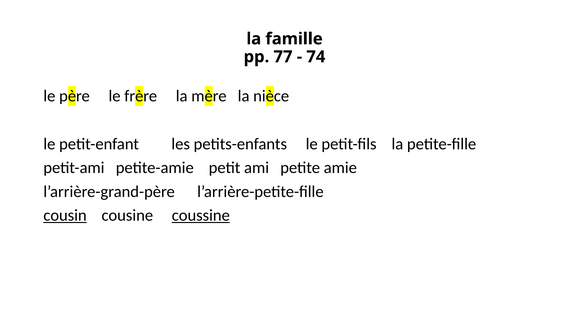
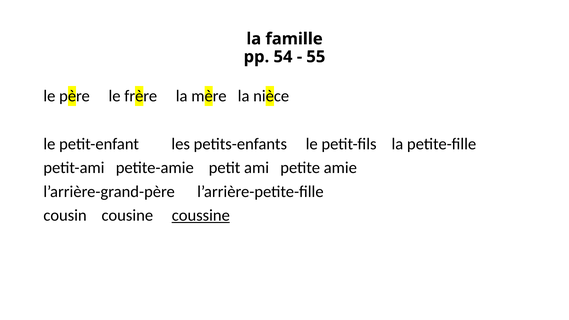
77: 77 -> 54 (283, 57)
74: 74 -> 55 (316, 57)
cousin underline: present -> none (65, 215)
